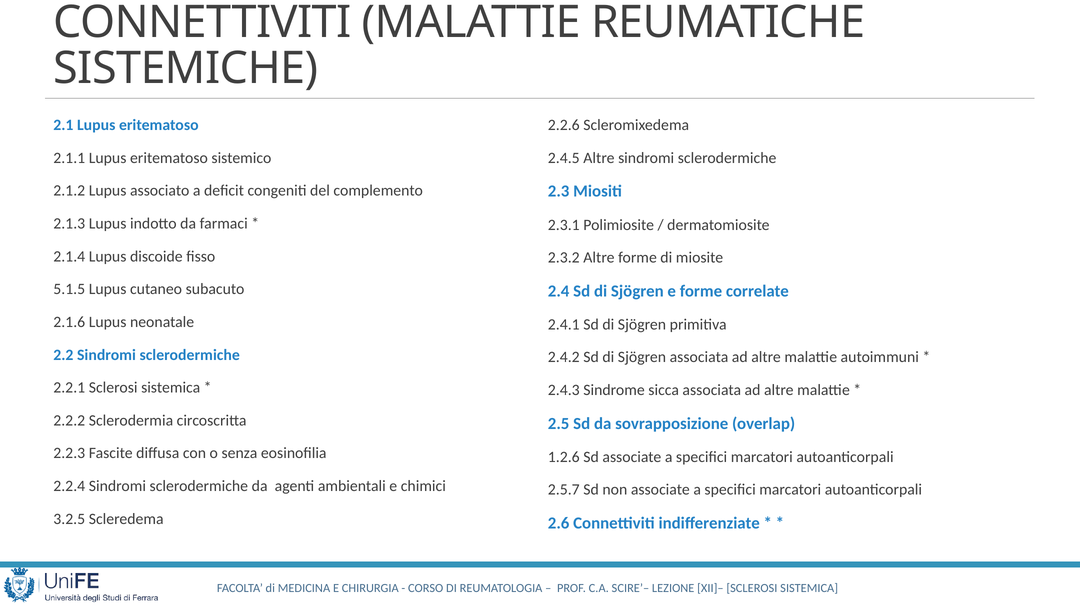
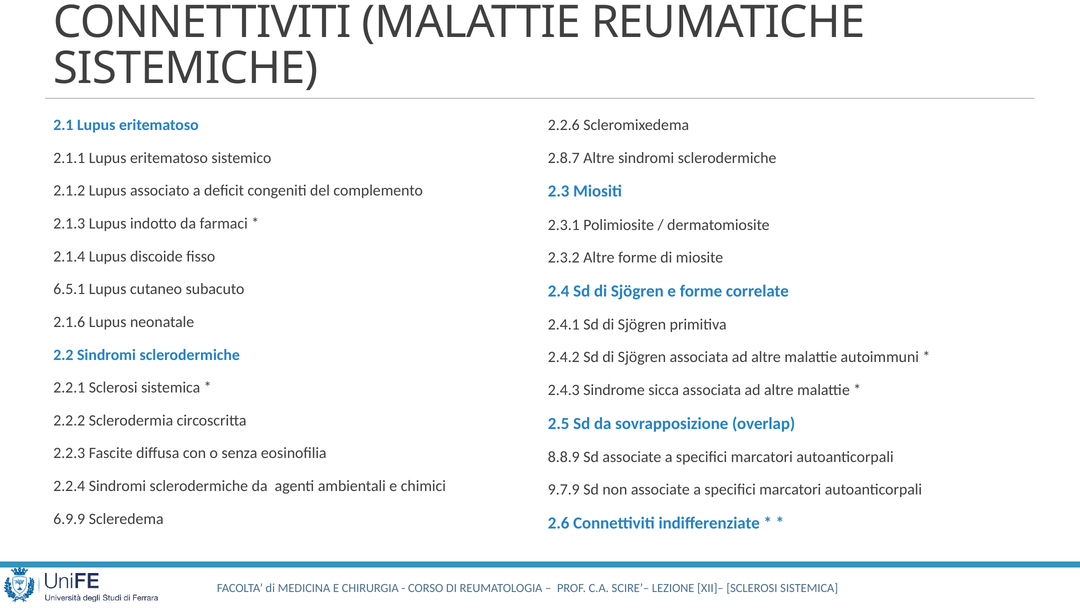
2.4.5: 2.4.5 -> 2.8.7 (564, 158)
5.1.5: 5.1.5 -> 6.5.1 (69, 289)
1.2.6: 1.2.6 -> 8.8.9 (564, 457)
2.5.7: 2.5.7 -> 9.7.9 (564, 489)
3.2.5: 3.2.5 -> 6.9.9 (69, 518)
